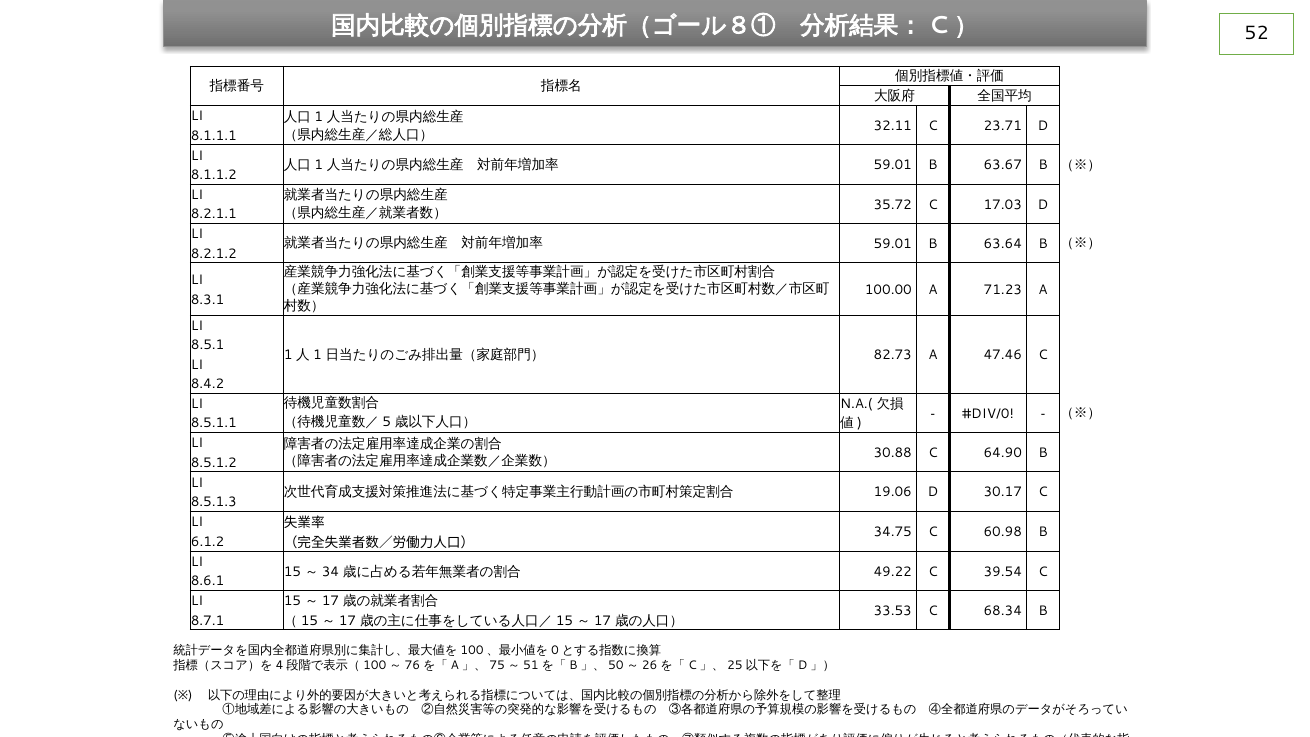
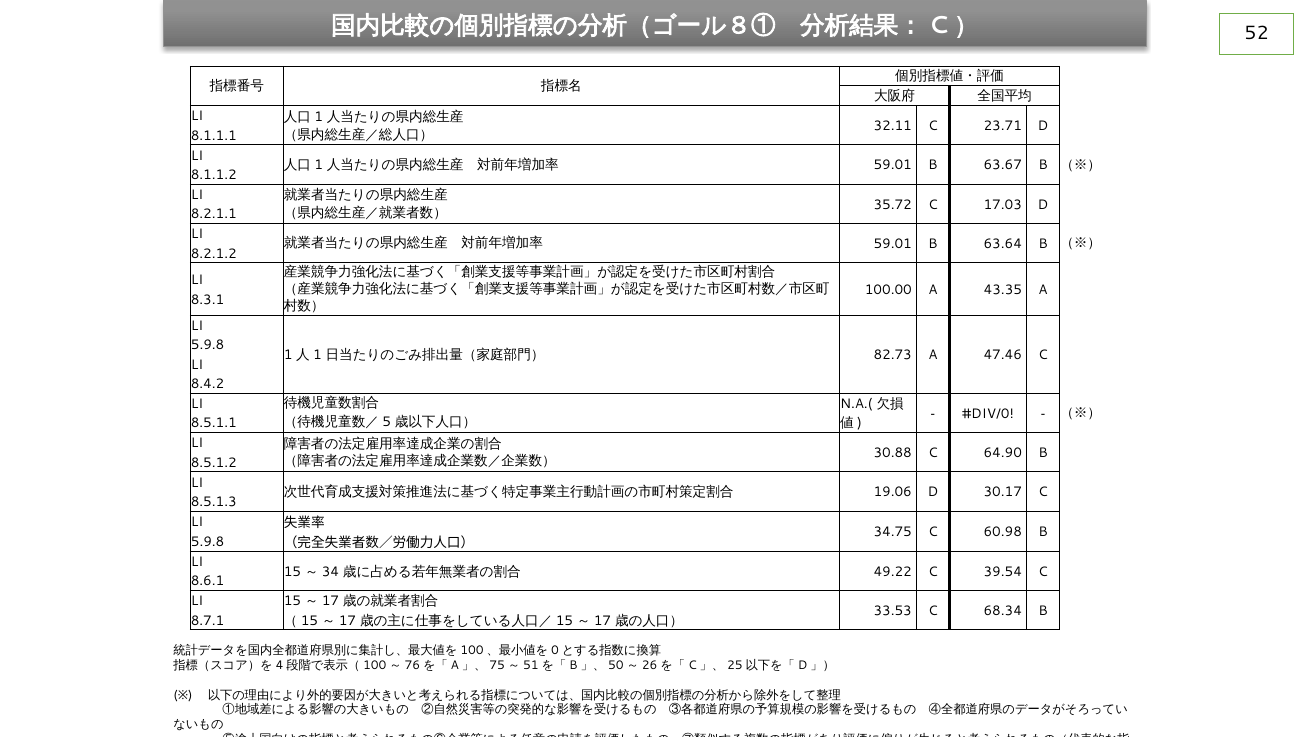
71.23: 71.23 -> 43.35 (1003, 290)
8.5.1: 8.5.1 -> 5.9.8 (208, 345)
6.1.2: 6.1.2 -> 5.9.8 (208, 542)
